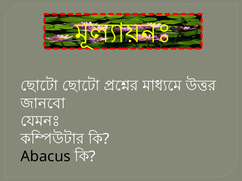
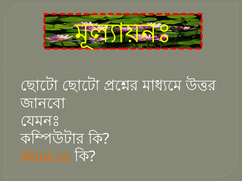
Abacus colour: black -> orange (46, 157)
